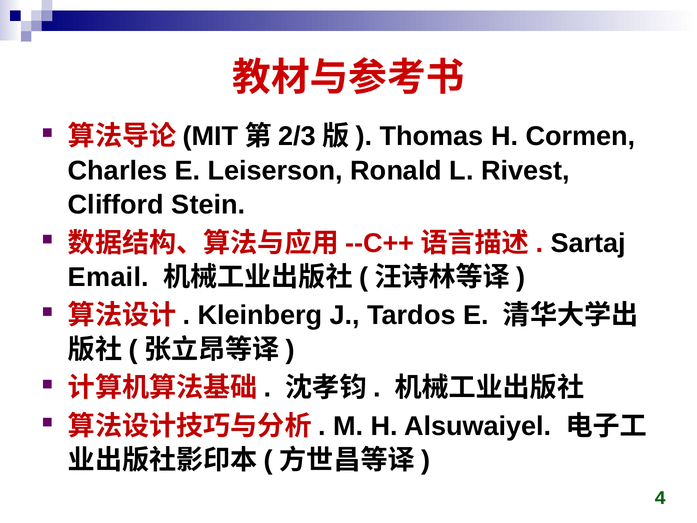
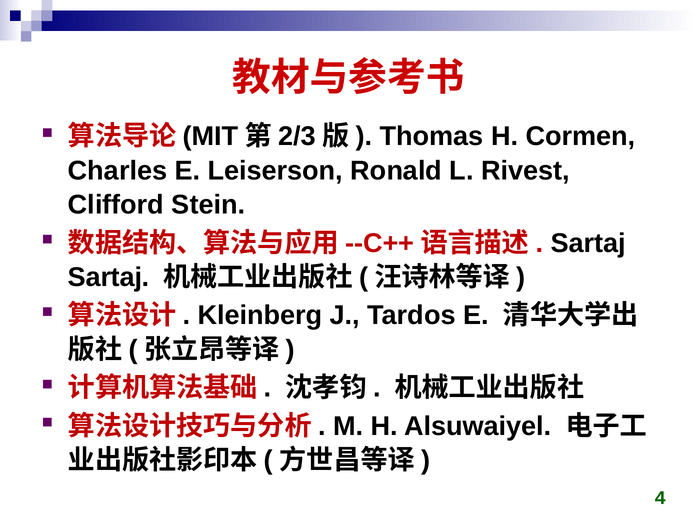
Email: Email -> Sartaj (109, 277)
